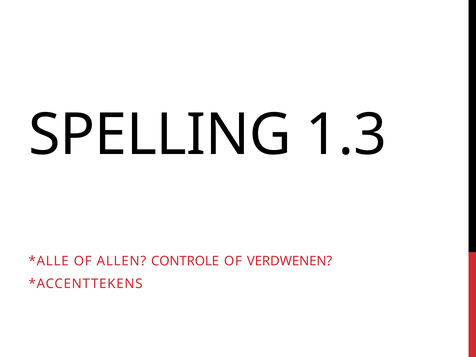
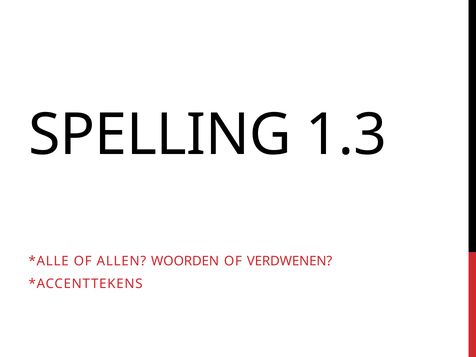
CONTROLE: CONTROLE -> WOORDEN (185, 261)
